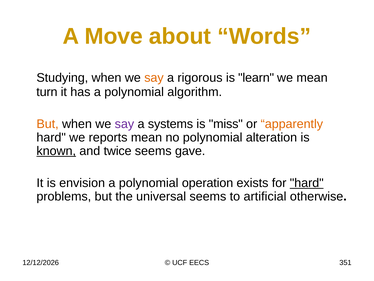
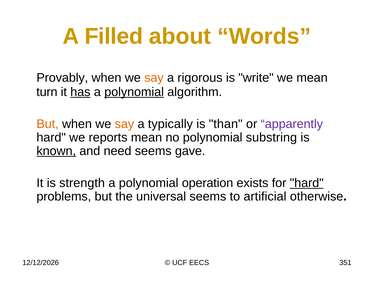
Move: Move -> Filled (114, 36)
Studying: Studying -> Provably (62, 78)
learn: learn -> write (256, 78)
has underline: none -> present (80, 92)
polynomial underline: none -> present (134, 92)
say colour: purple -> orange (124, 124)
systems: systems -> typically (170, 124)
miss: miss -> than (226, 124)
apparently colour: orange -> purple (292, 124)
alteration: alteration -> substring (271, 137)
twice: twice -> need (118, 151)
envision: envision -> strength (82, 183)
